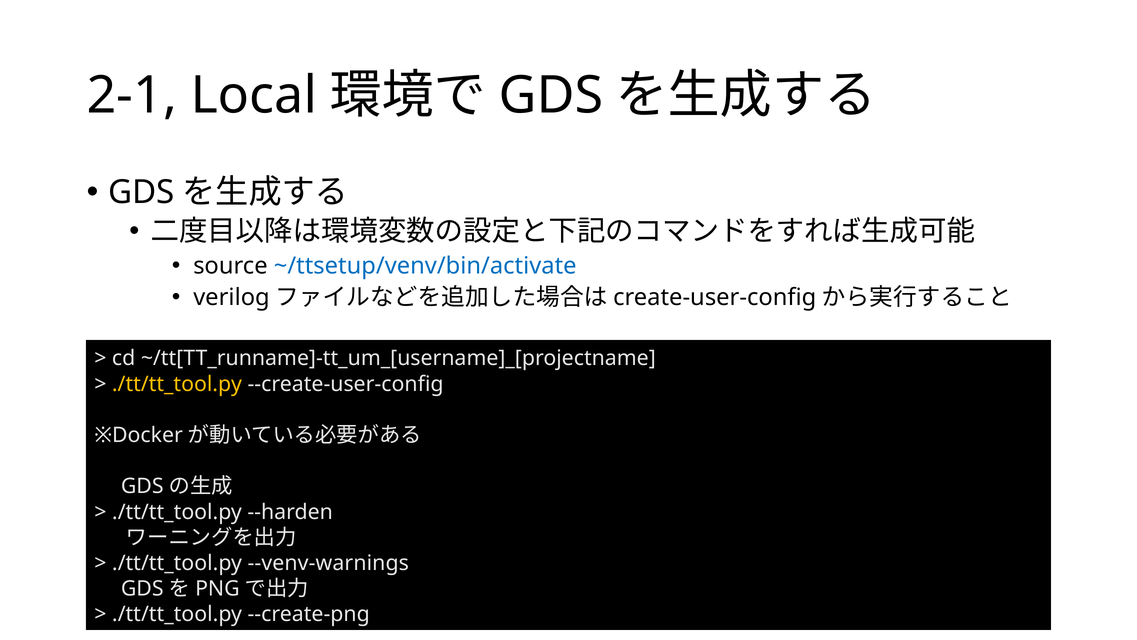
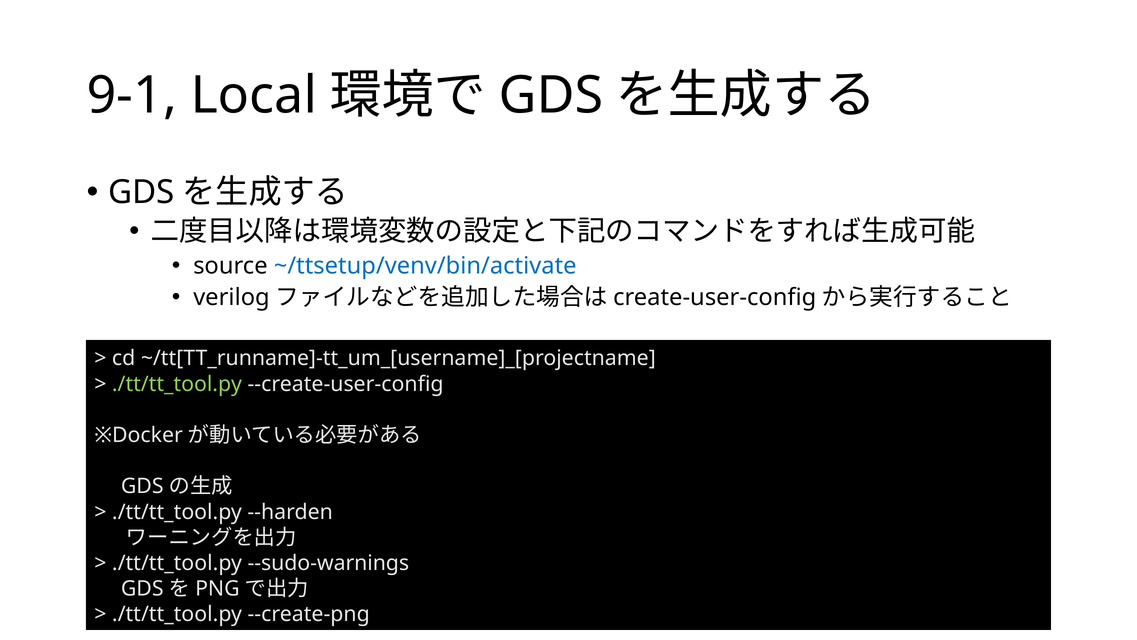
2-1: 2-1 -> 9-1 (132, 96)
./tt/tt_tool.py colour: yellow -> light green (177, 384)
--venv-warnings: --venv-warnings -> --sudo-warnings (328, 563)
